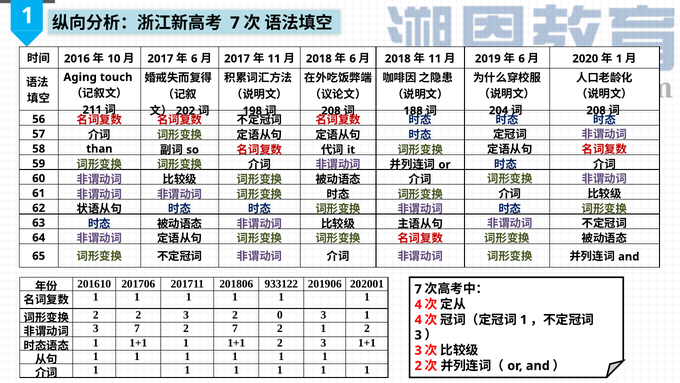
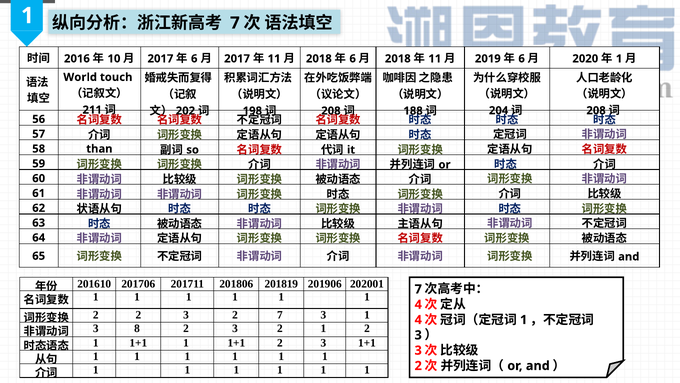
Aging: Aging -> World (80, 77)
933122: 933122 -> 201819 (281, 284)
2 0: 0 -> 7 (280, 314)
3 7: 7 -> 8 (137, 328)
7: 7 -> 3 (235, 328)
